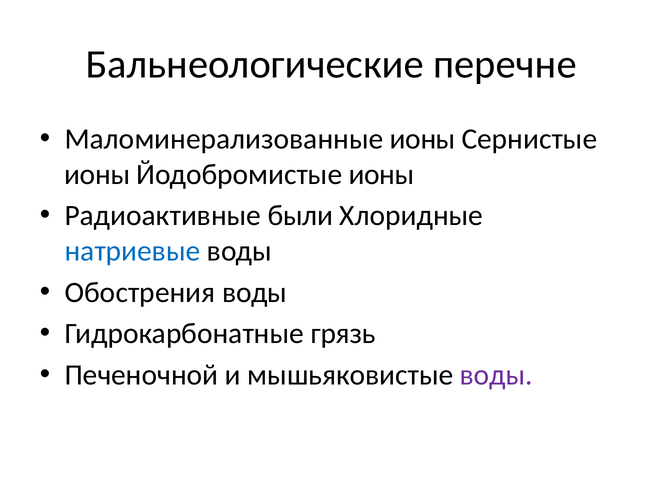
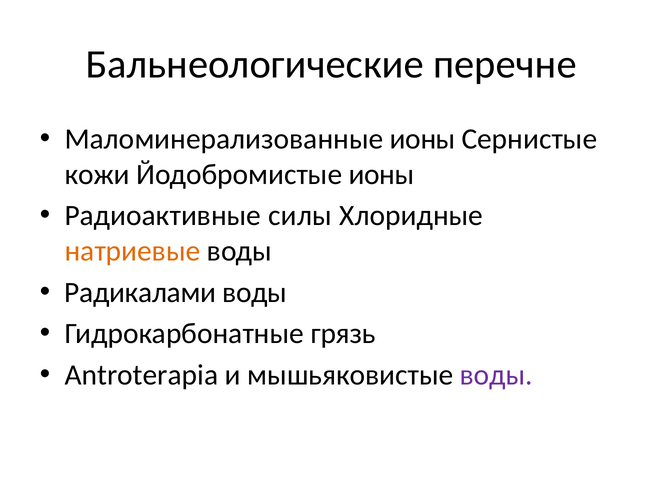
ионы: ионы -> кожи (97, 175)
были: были -> силы (300, 216)
натриевые colour: blue -> orange (132, 251)
Обострения: Обострения -> Радикалами (140, 292)
Печеночной: Печеночной -> Antroterapia (141, 375)
